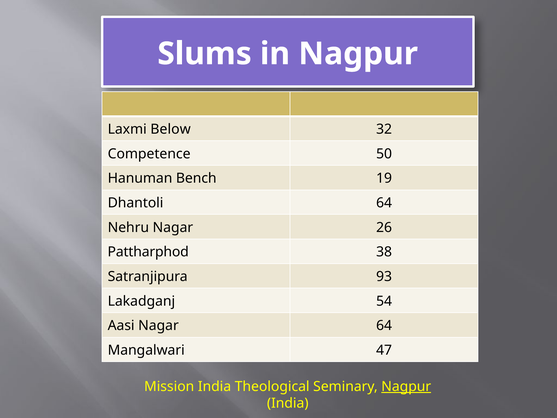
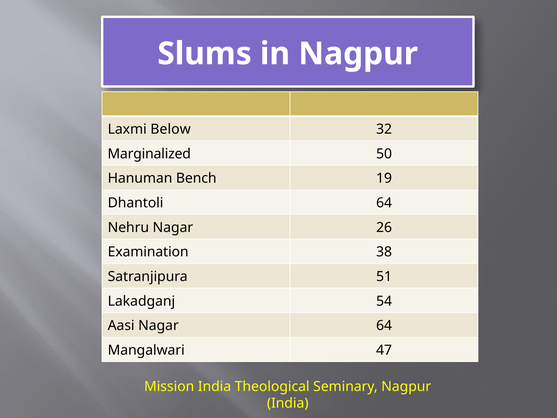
Competence: Competence -> Marginalized (149, 154)
Pattharphod: Pattharphod -> Examination (148, 252)
93: 93 -> 51 (384, 276)
Nagpur underline: present -> none (406, 386)
